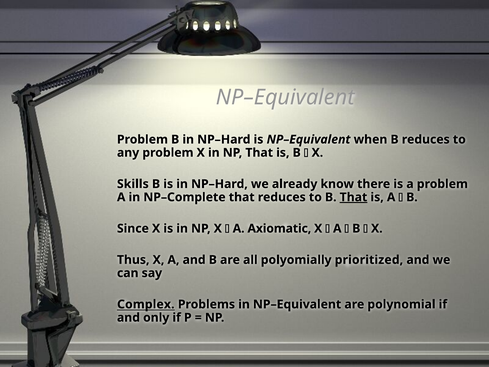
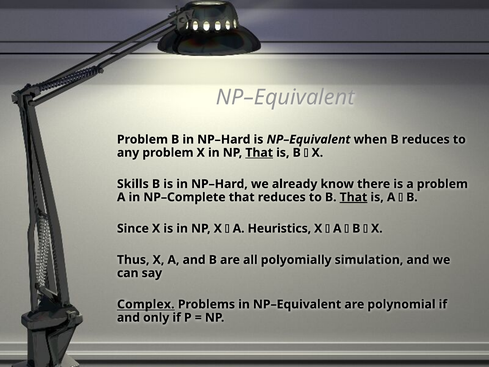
That underline: none -> present (259, 153)
Axiomatic: Axiomatic -> Heuristics (279, 228)
prioritized: prioritized -> simulation (369, 260)
